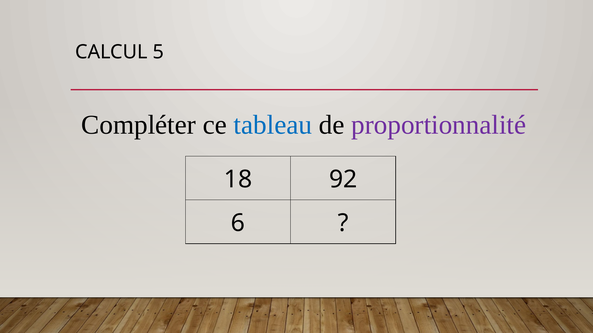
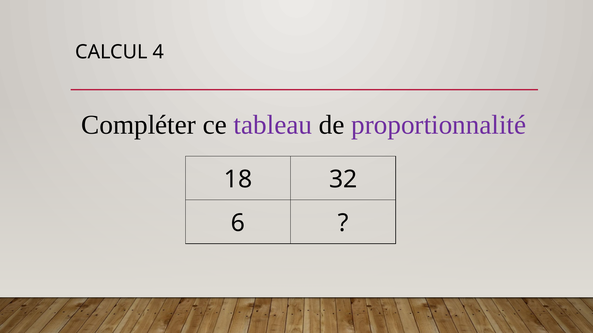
5: 5 -> 4 (158, 52)
tableau colour: blue -> purple (273, 125)
92: 92 -> 32 (343, 180)
